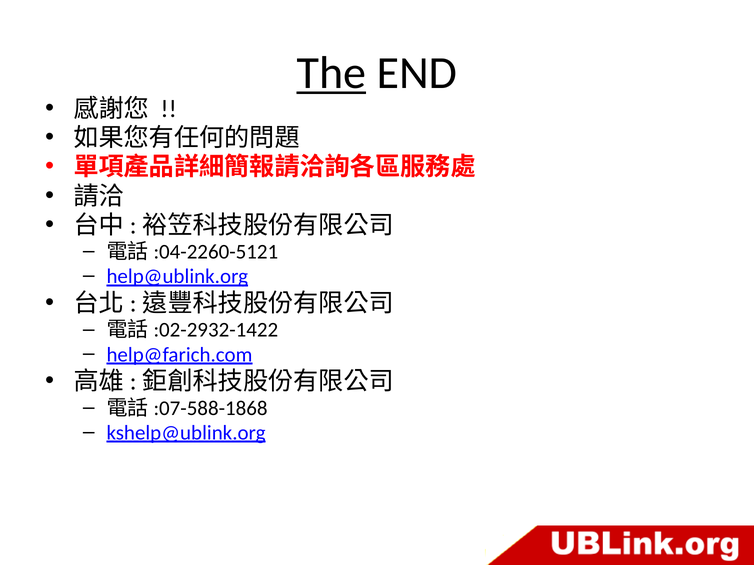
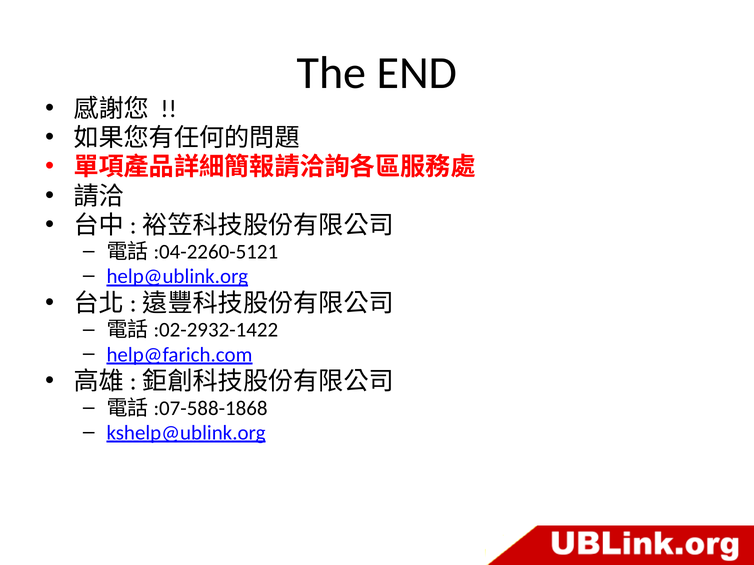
The underline: present -> none (331, 73)
